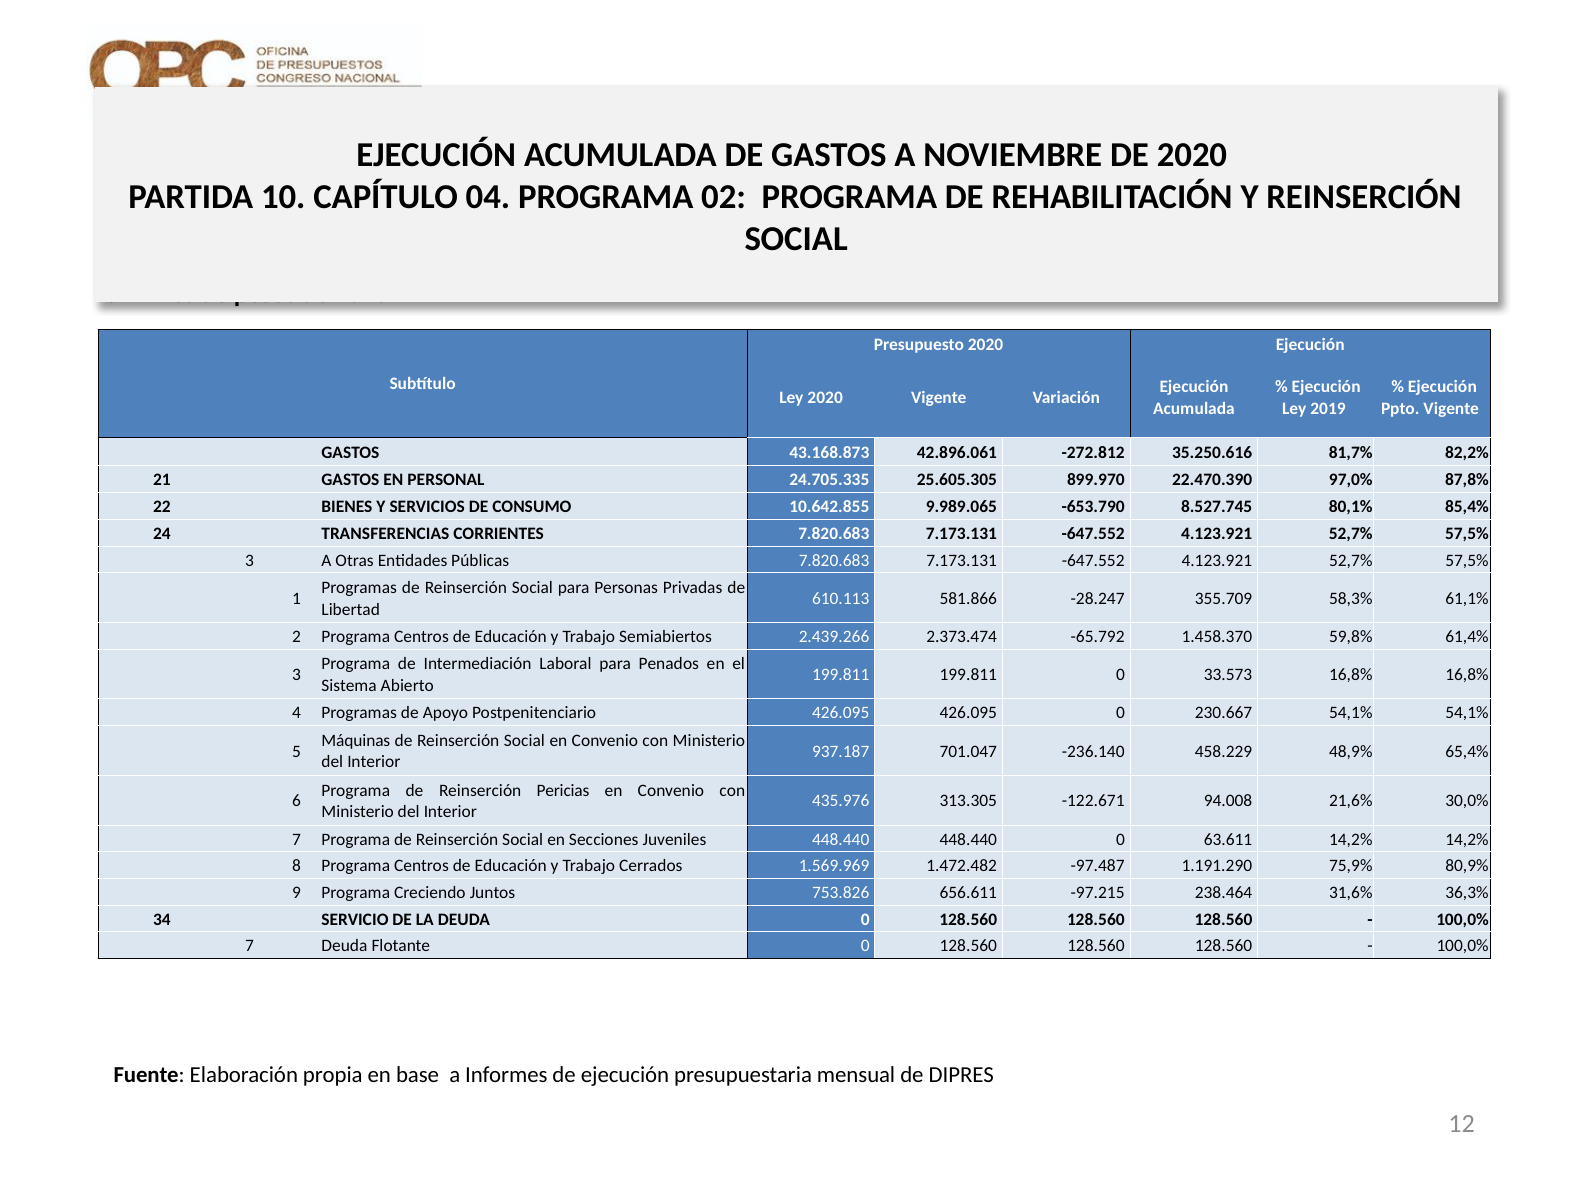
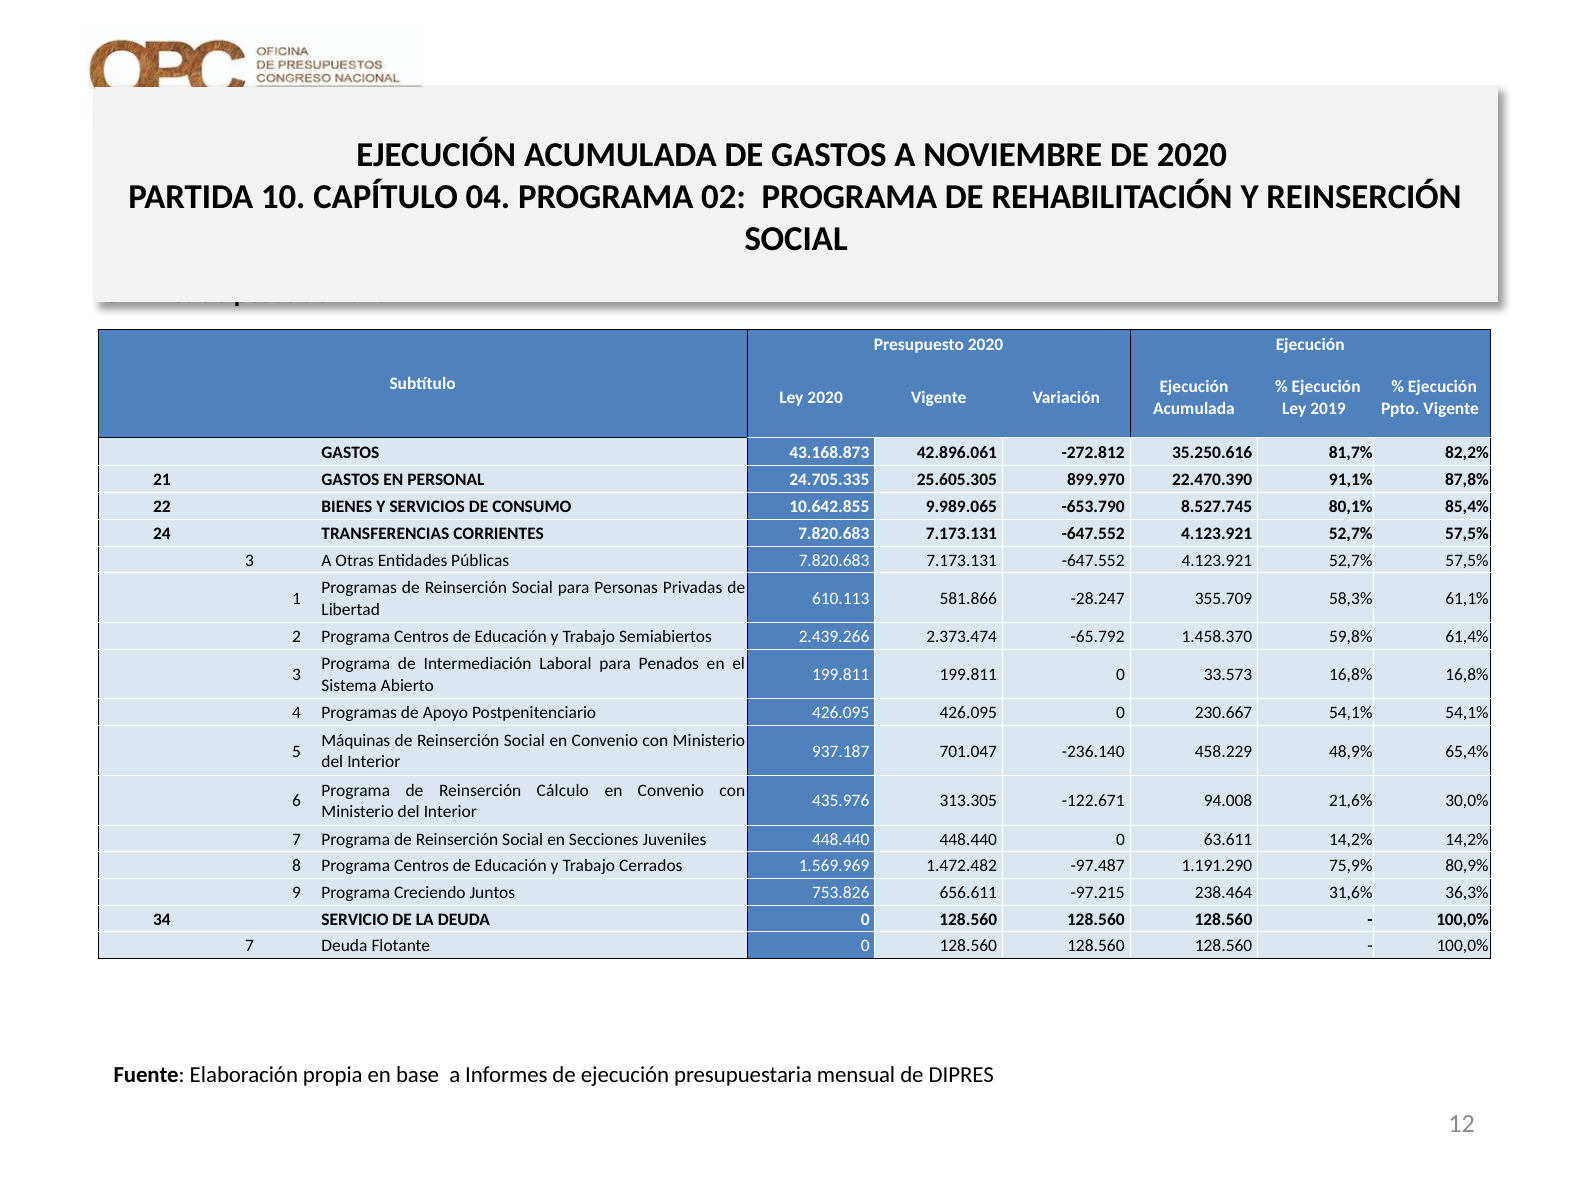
97,0%: 97,0% -> 91,1% (1351, 480)
Pericias: Pericias -> Cálculo (563, 790)
